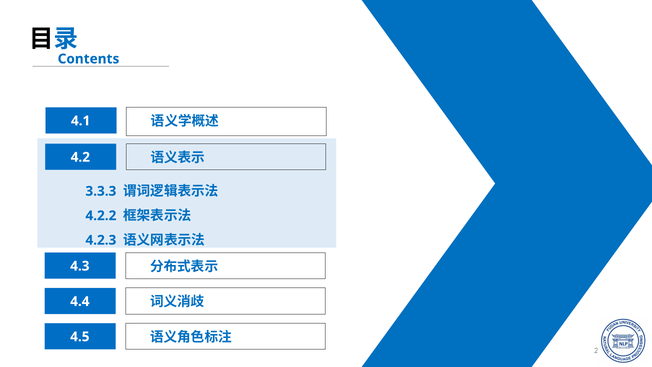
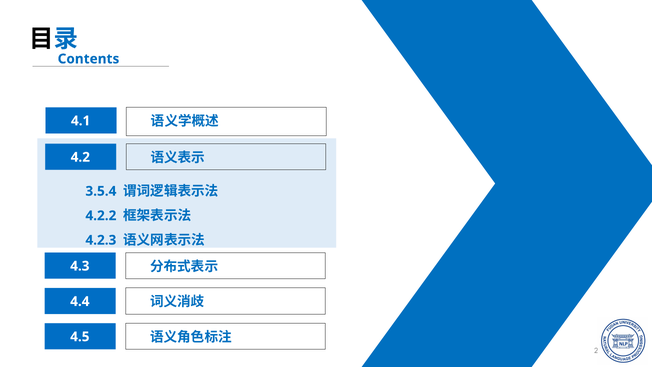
3.3.3: 3.3.3 -> 3.5.4 (101, 191)
